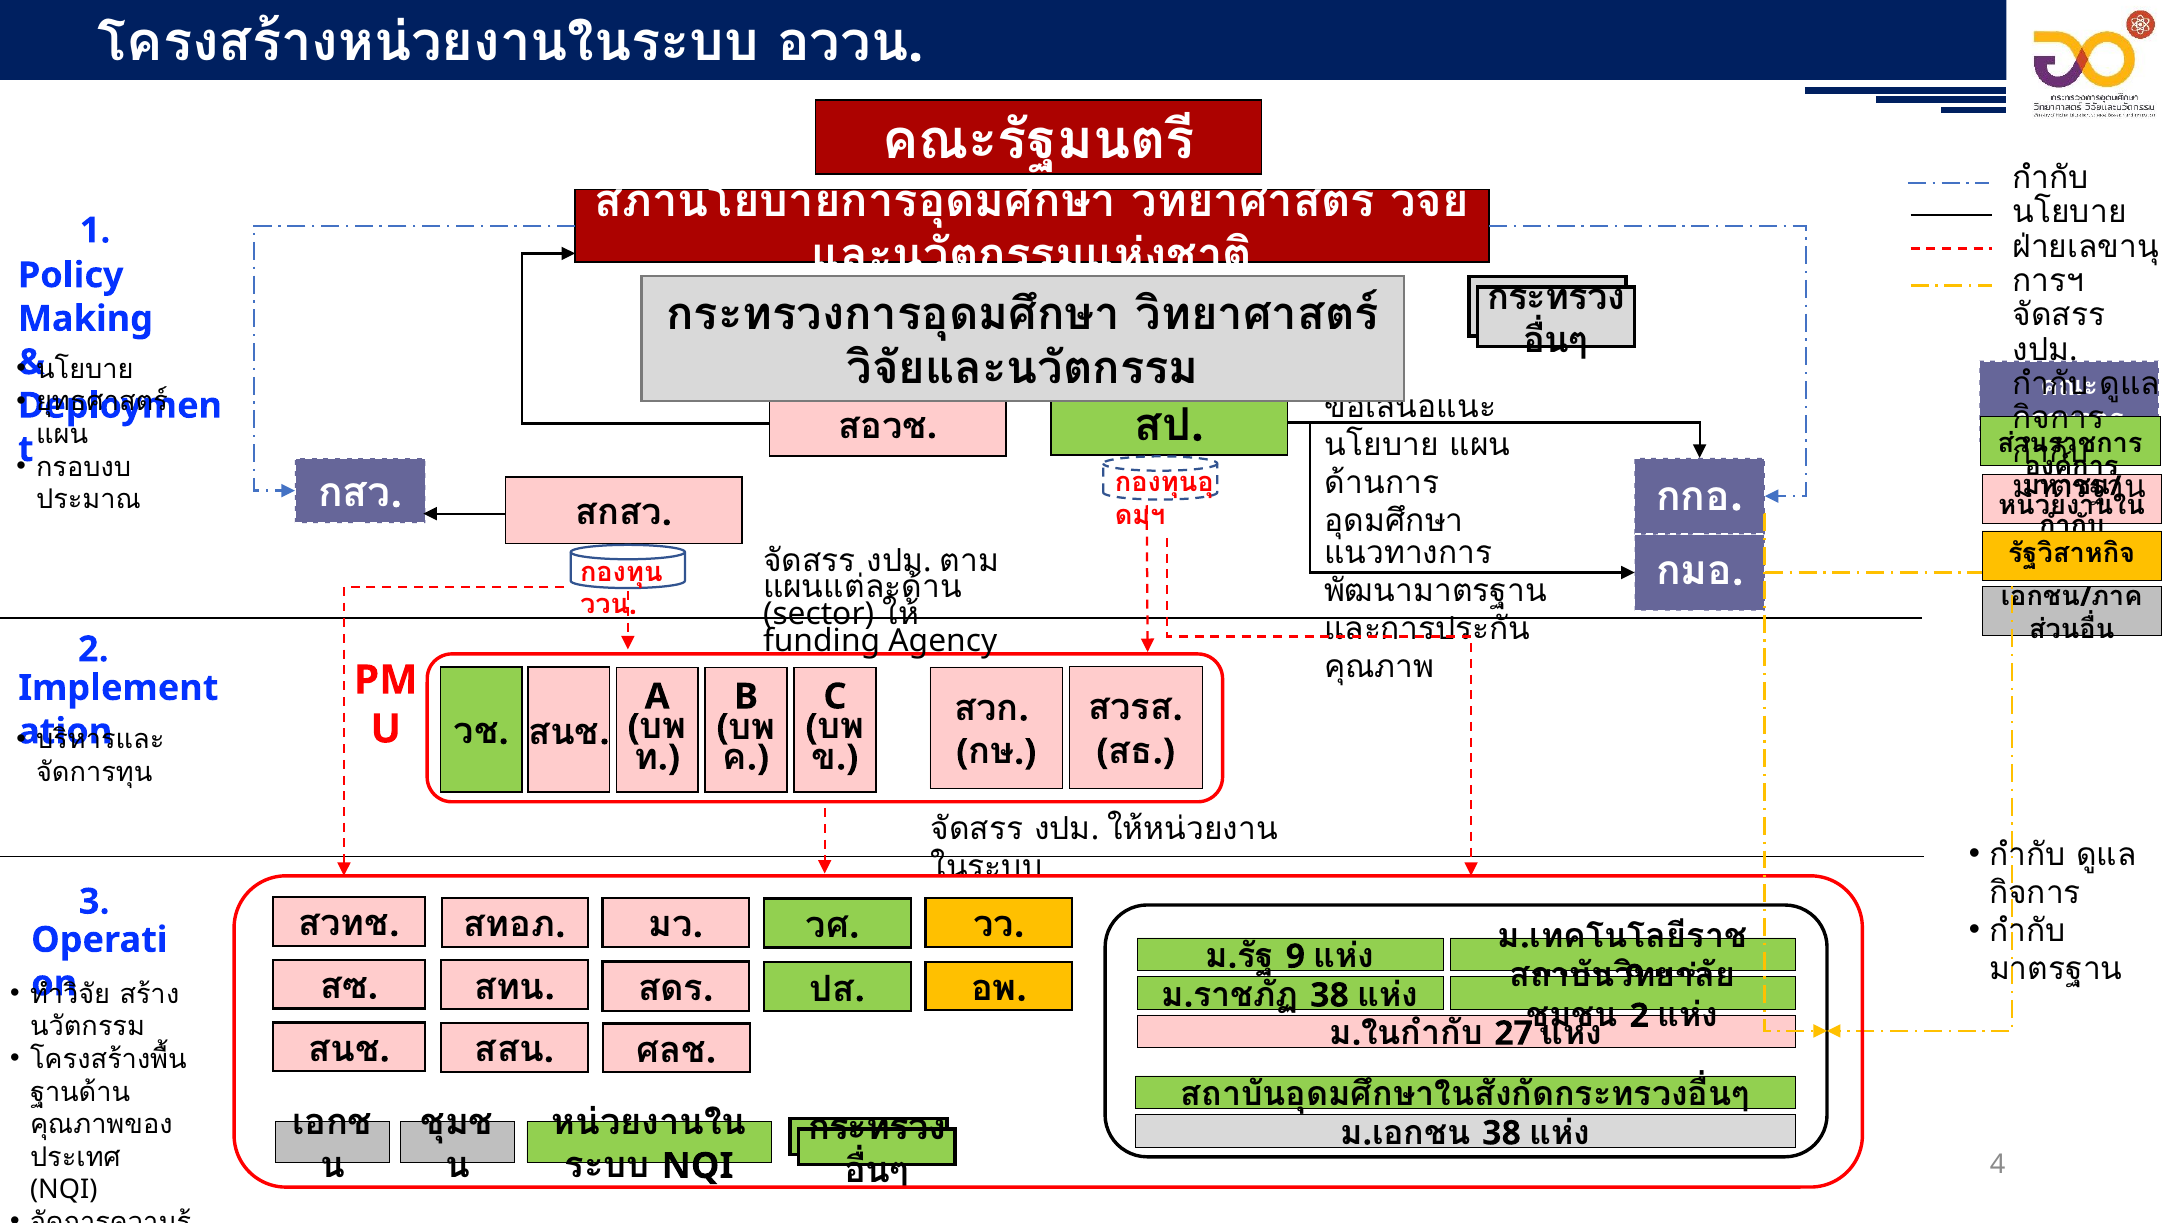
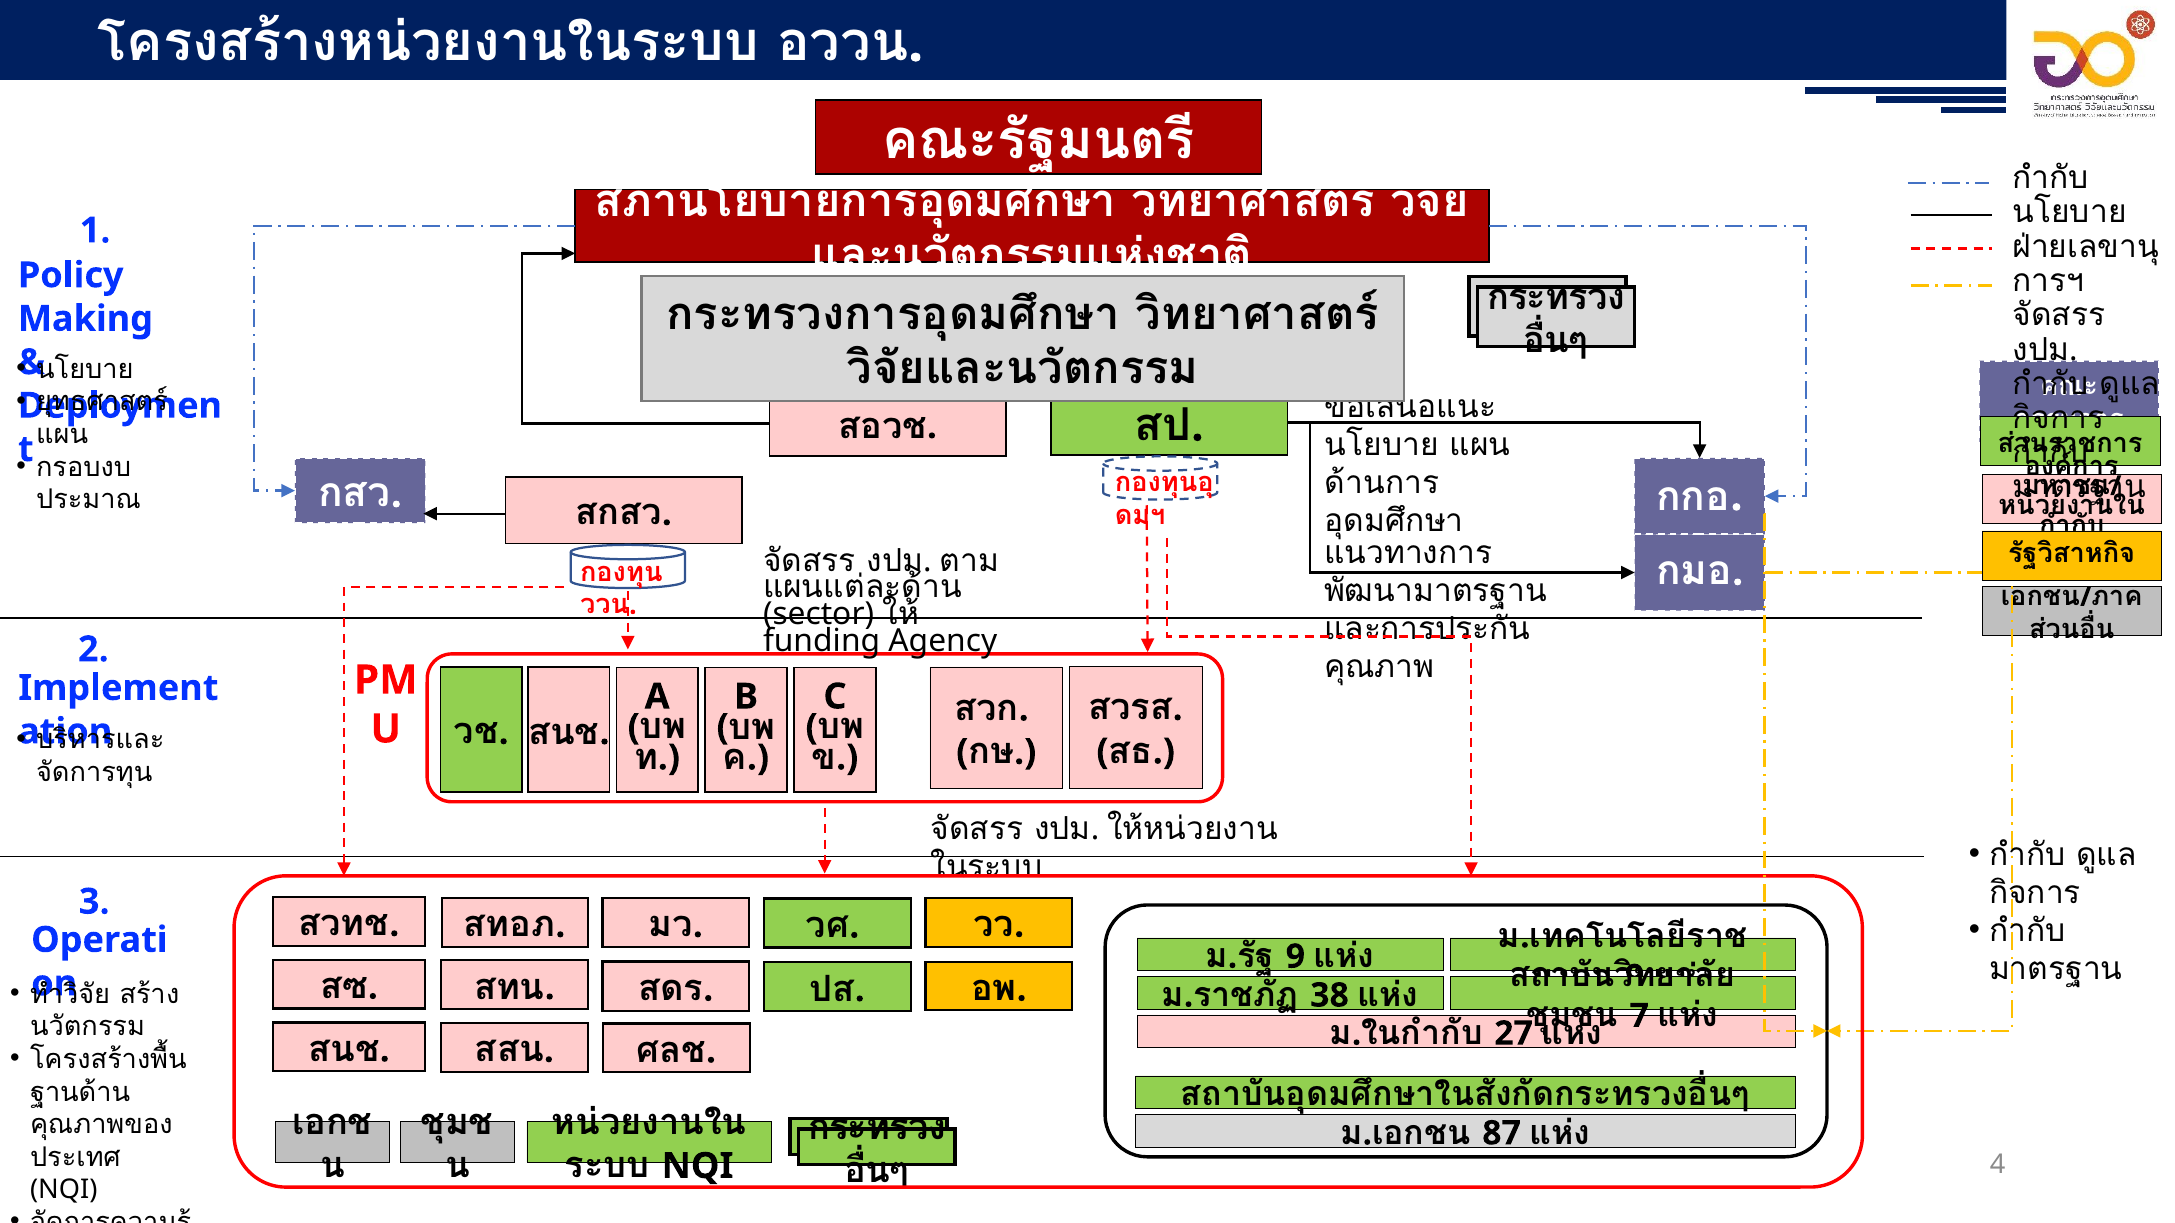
2: 2 -> 7 (1639, 1016)
38: 38 -> 87 (1502, 1134)
